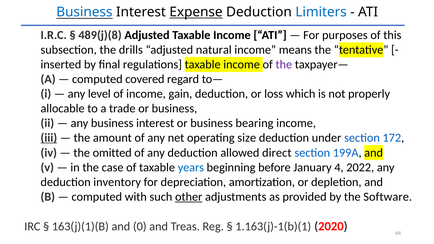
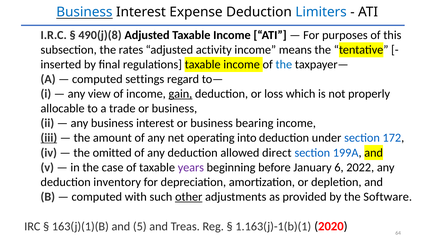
Expense underline: present -> none (196, 12)
489(j)(8: 489(j)(8 -> 490(j)(8 (100, 35)
drills: drills -> rates (131, 50)
natural: natural -> activity (214, 50)
the colour: purple -> blue (284, 65)
covered: covered -> settings (145, 79)
level: level -> view (99, 94)
gain underline: none -> present (180, 94)
size: size -> into (247, 138)
years colour: blue -> purple (191, 168)
4: 4 -> 6 (339, 168)
0: 0 -> 5 (140, 227)
